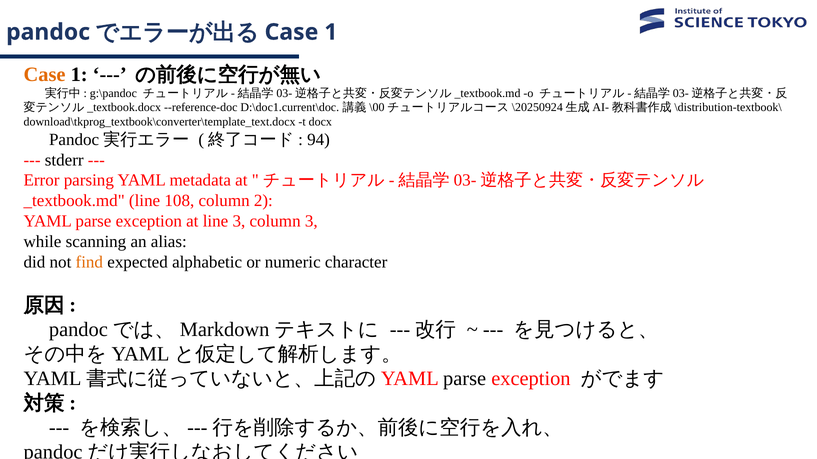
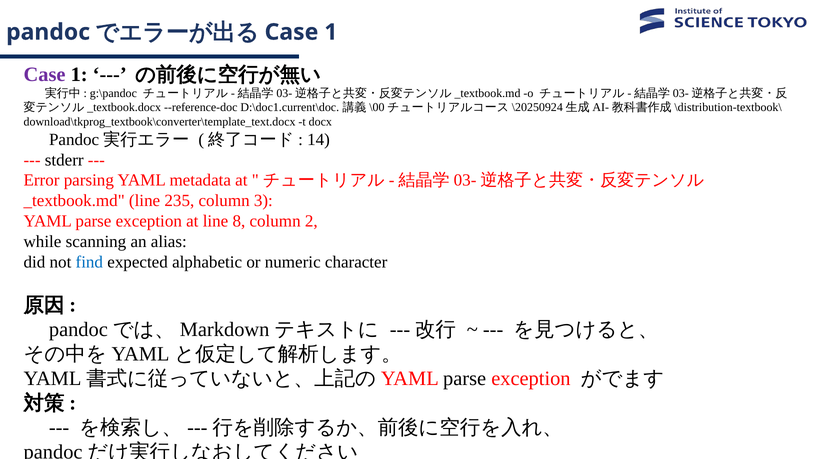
Case colour: orange -> purple (45, 75)
94: 94 -> 14 (319, 140)
108: 108 -> 235 (179, 201)
2: 2 -> 3 (263, 201)
line 3: 3 -> 8 (239, 221)
column 3: 3 -> 2 (311, 221)
find colour: orange -> blue (89, 262)
